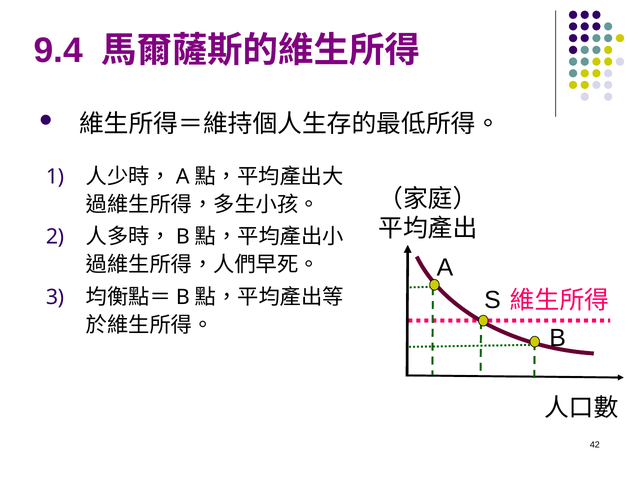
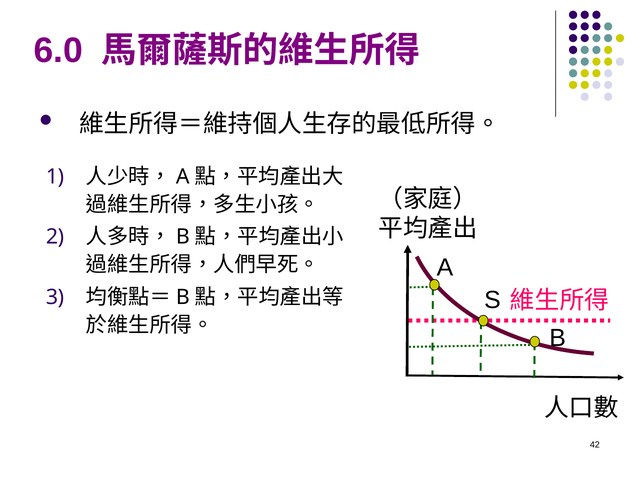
9.4: 9.4 -> 6.0 (58, 50)
